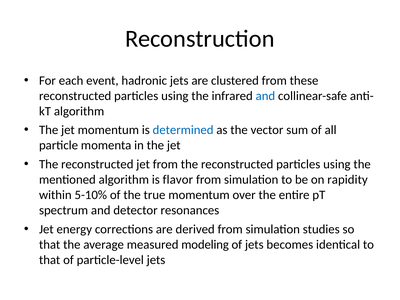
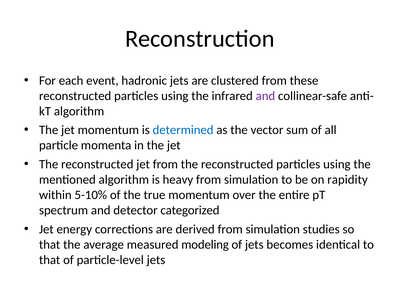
and colour: blue -> purple (265, 96)
flavor: flavor -> heavy (178, 180)
resonances: resonances -> categorized (190, 210)
